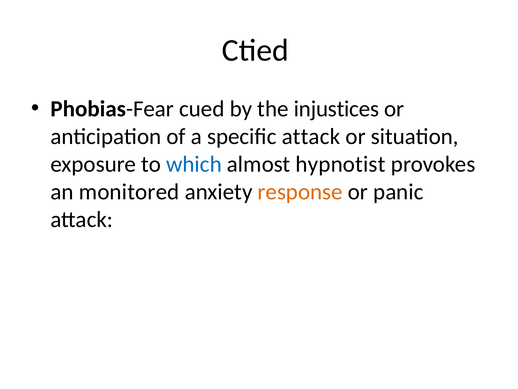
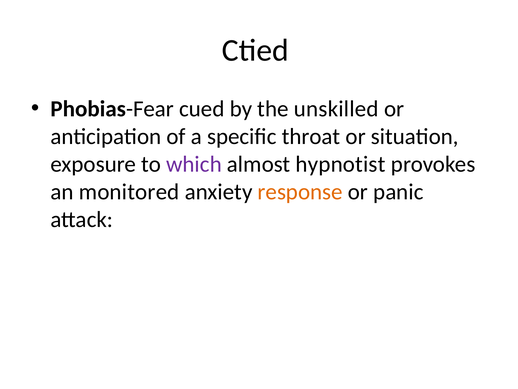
injustices: injustices -> unskilled (336, 109)
specific attack: attack -> throat (311, 136)
which colour: blue -> purple (194, 164)
